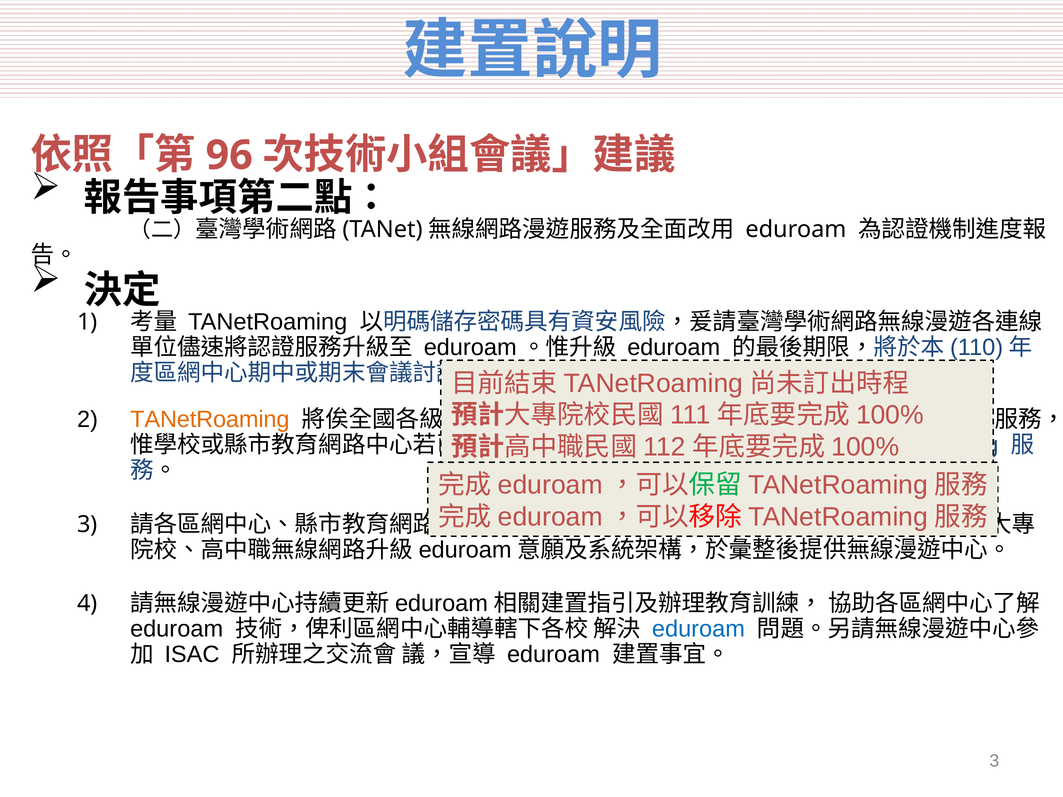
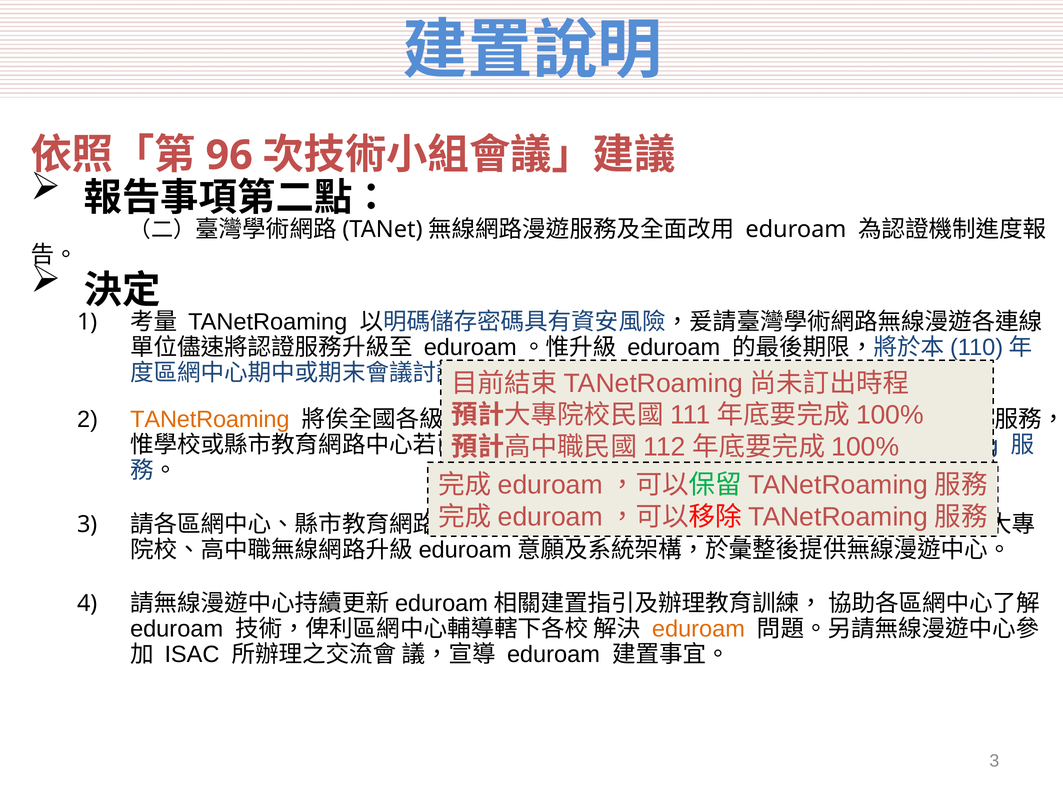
eduroam colour: blue -> orange (698, 629)
